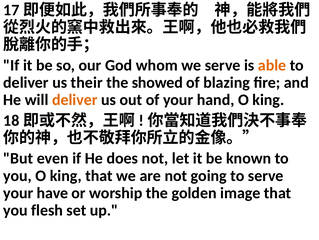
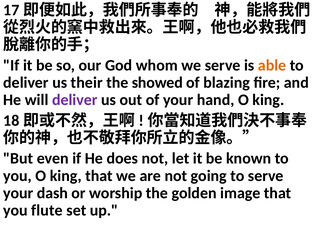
deliver colour: orange -> purple (75, 100)
have: have -> dash (52, 192)
flesh: flesh -> flute (47, 210)
